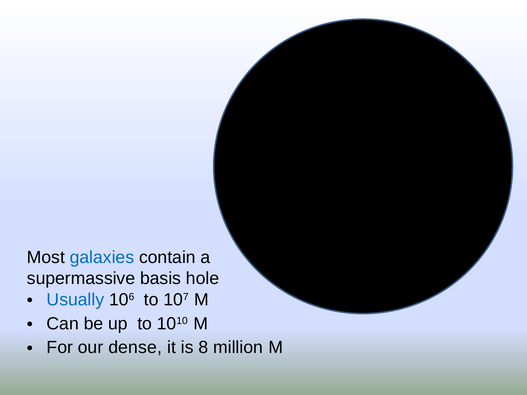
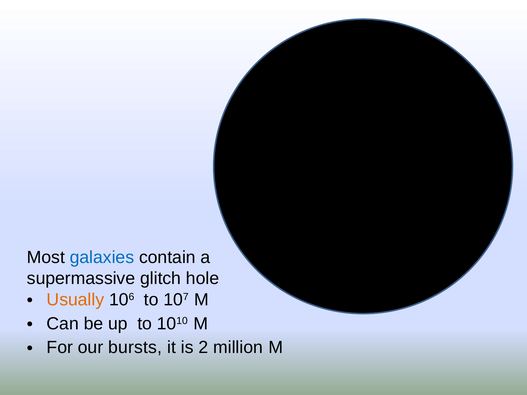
basis: basis -> glitch (161, 279)
Usually colour: blue -> orange (75, 300)
dense: dense -> bursts (135, 348)
8: 8 -> 2 (203, 348)
